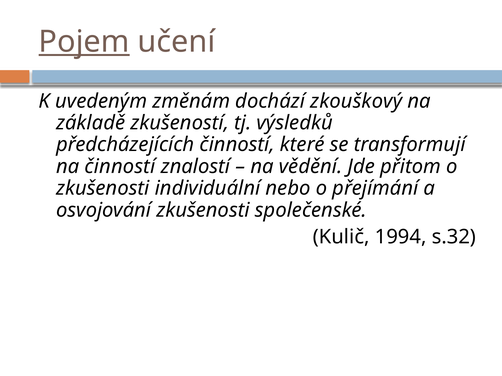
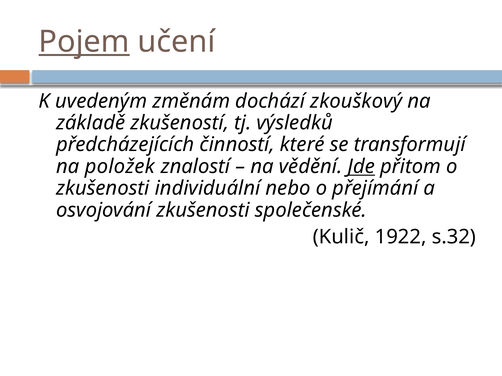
na činností: činností -> položek (120, 167)
Jde underline: none -> present (361, 167)
1994: 1994 -> 1922 (401, 237)
